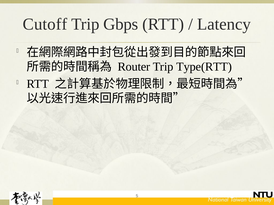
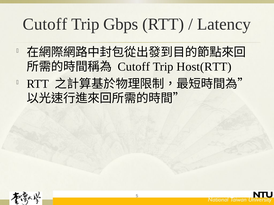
Router: Router -> Cutoff (134, 67)
Type(RTT: Type(RTT -> Host(RTT (204, 67)
